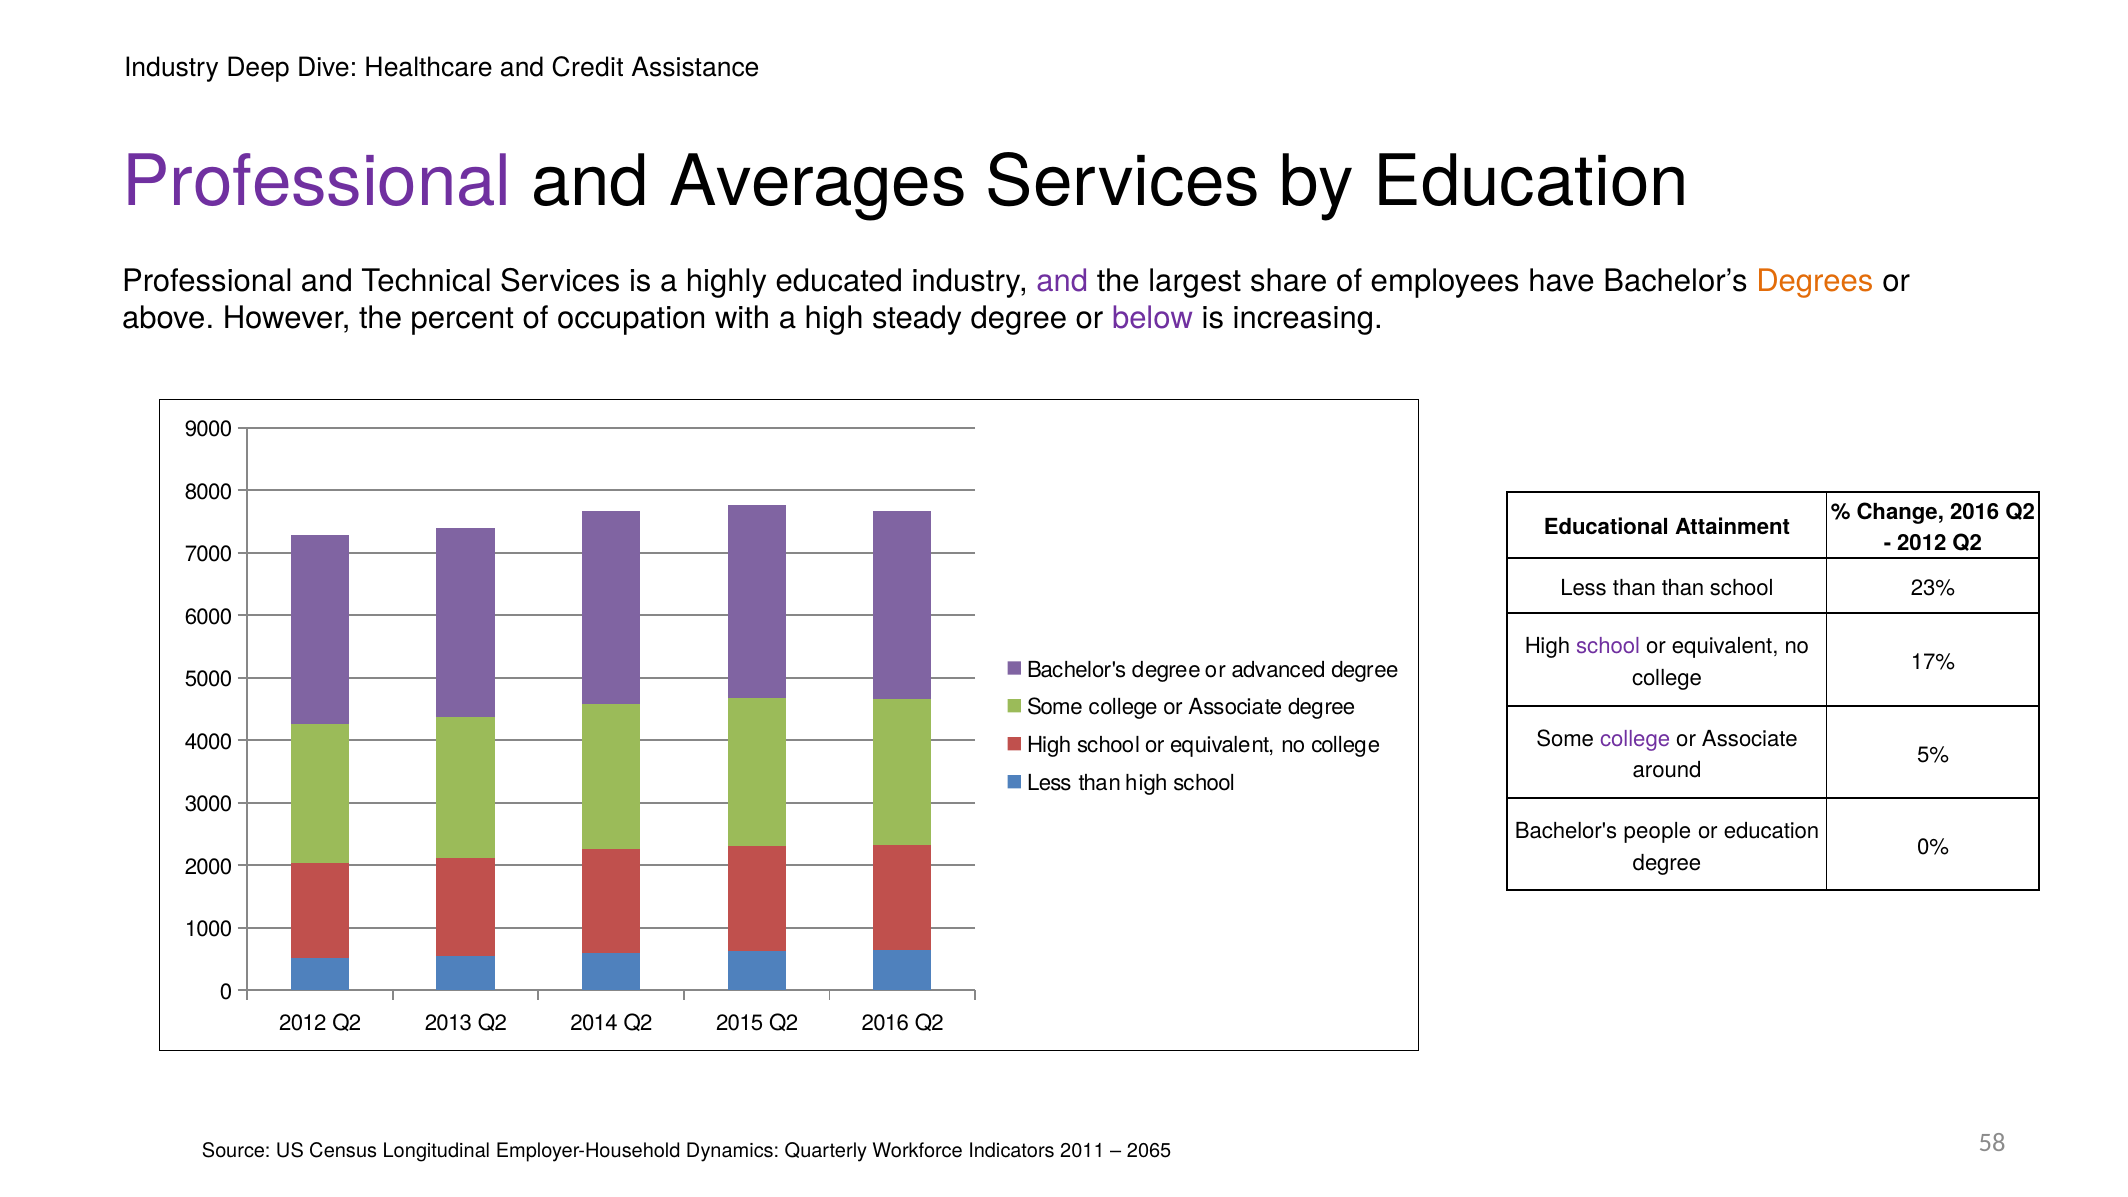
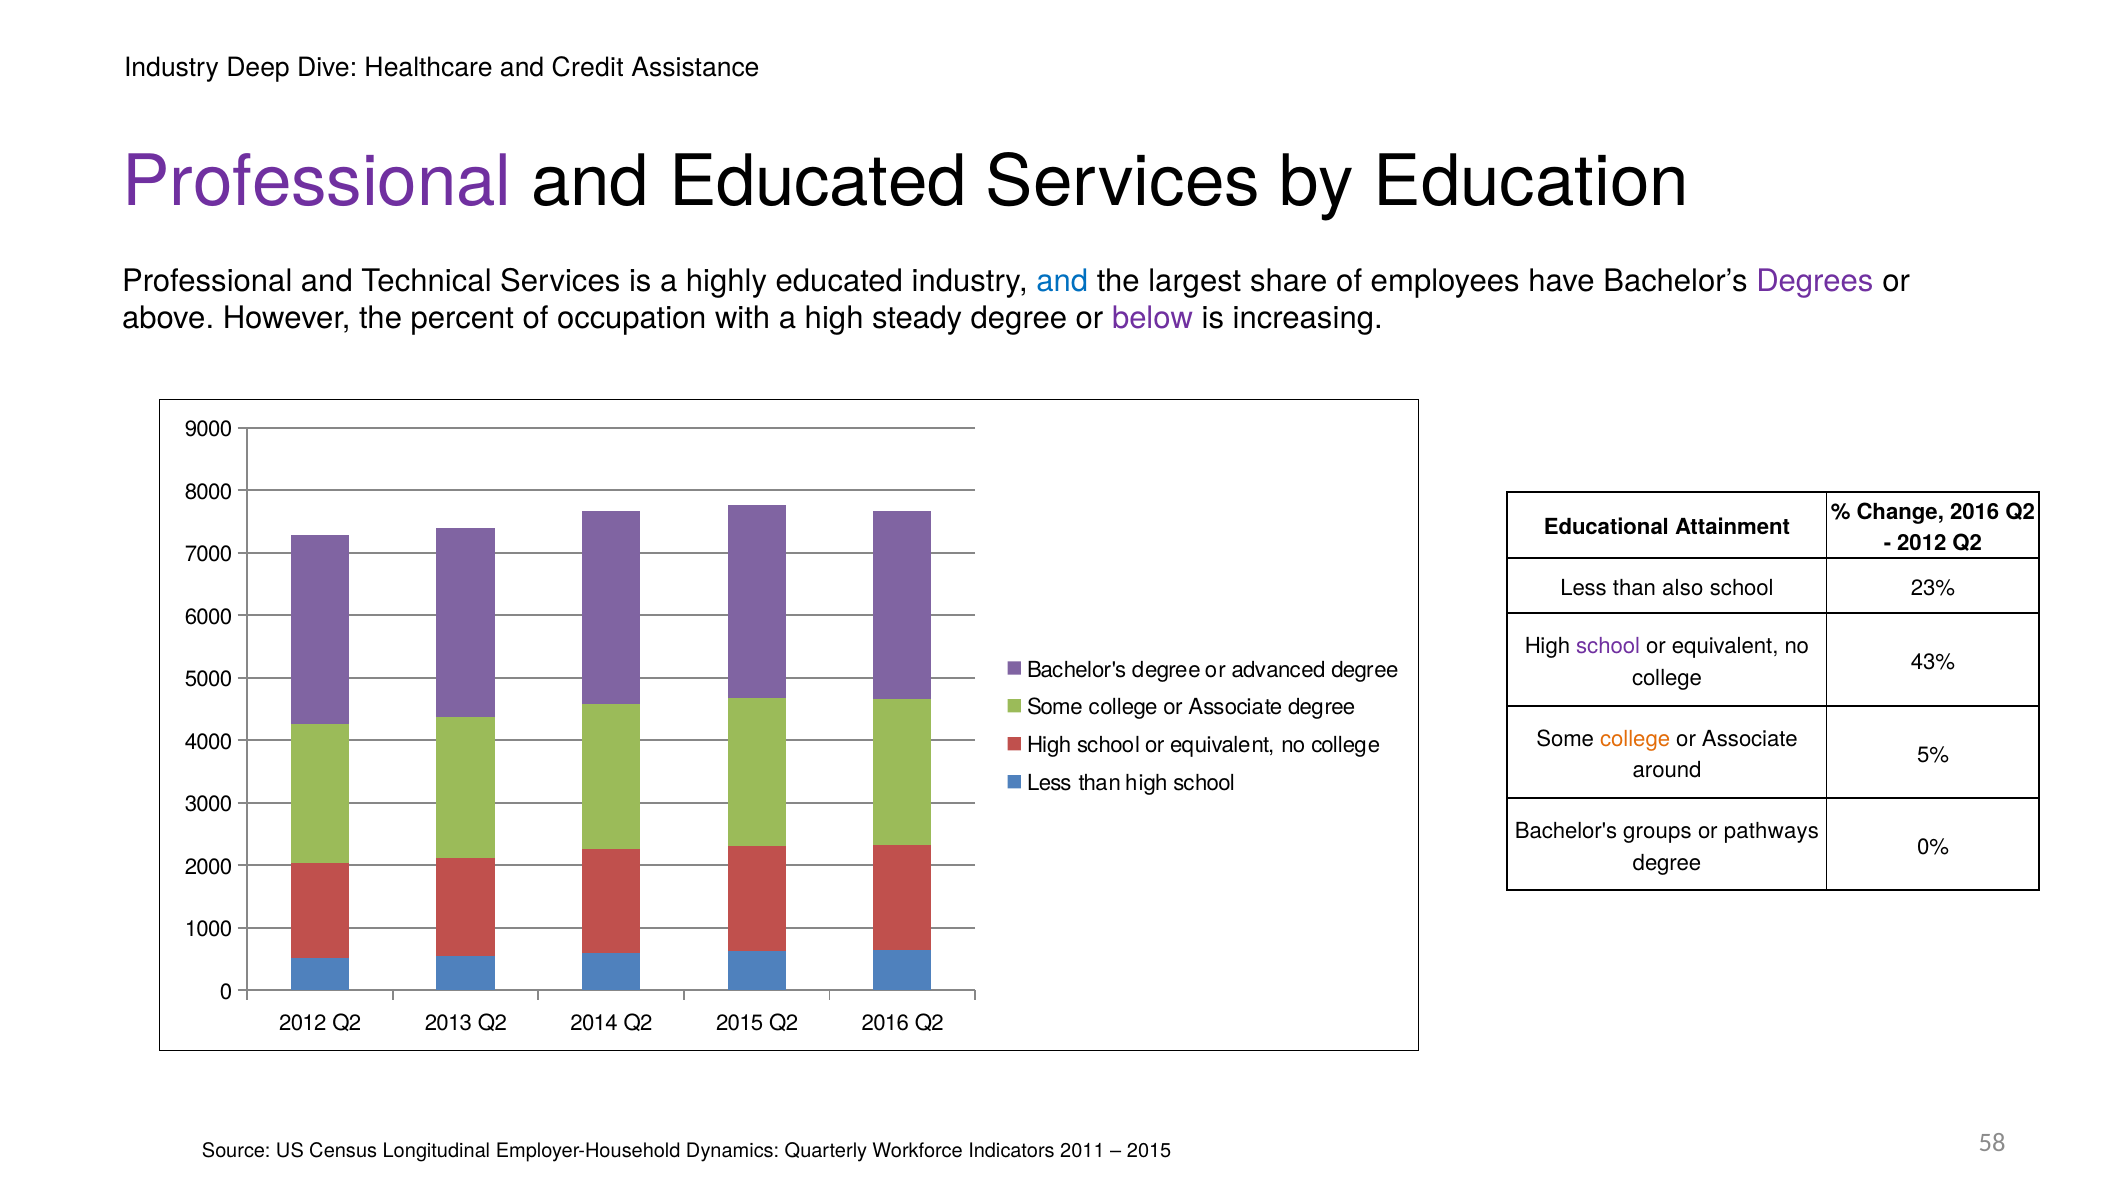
and Averages: Averages -> Educated (818, 182)
and colour: purple -> blue (1062, 281)
Degrees colour: orange -> purple (1815, 281)
than than: than -> also (1683, 589)
17%: 17% -> 43% (1933, 663)
college colour: purple -> orange (1635, 739)
people: people -> groups (1657, 831)
or education: education -> pathways (1771, 831)
2065: 2065 -> 2015 (1149, 1151)
